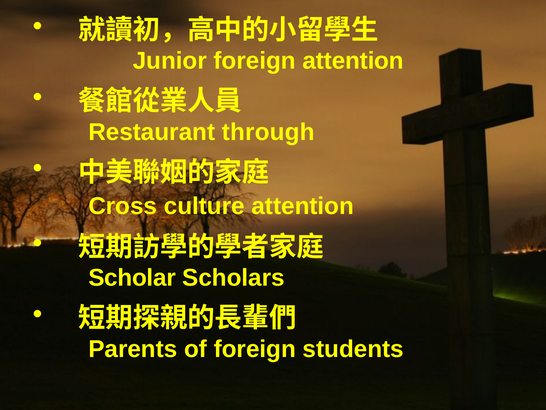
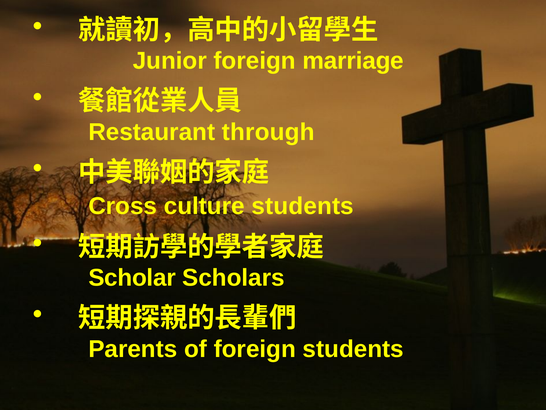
foreign attention: attention -> marriage (353, 61)
culture attention: attention -> students (303, 206)
